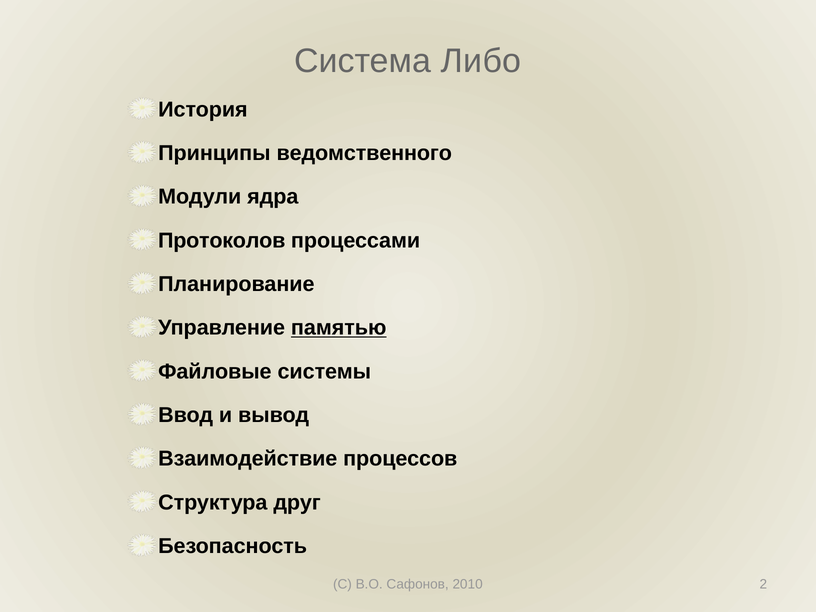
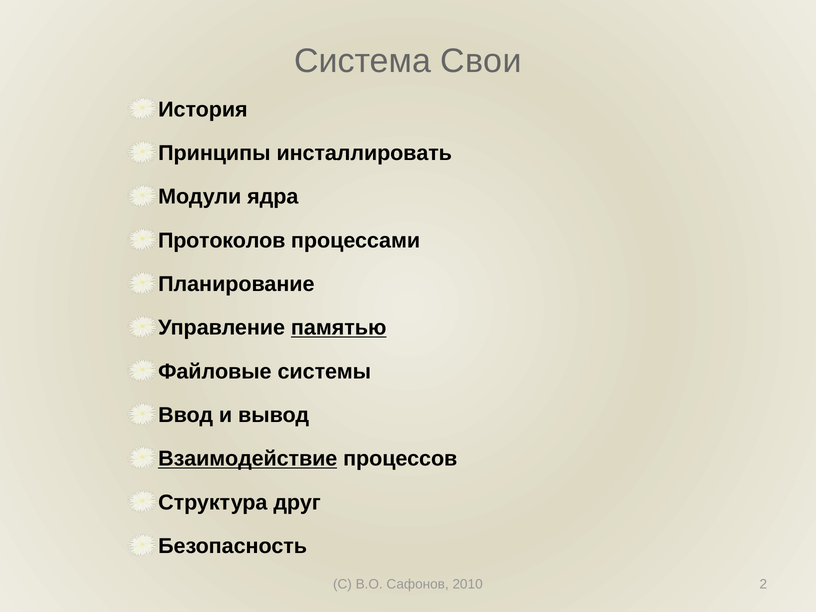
Либо: Либо -> Свои (481, 61)
ведомственного: ведомственного -> инсталлировать (364, 153)
Взаимодействие underline: none -> present (248, 459)
